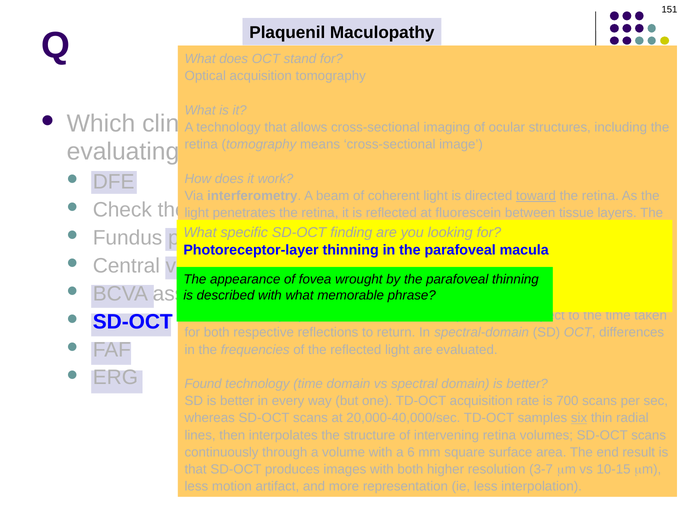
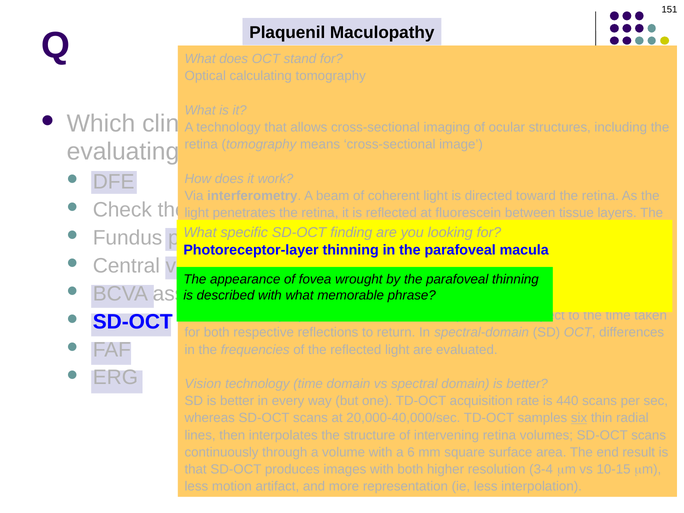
Optical acquisition: acquisition -> calculating (261, 76)
toward underline: present -> none (536, 196)
Found: Found -> Vision (203, 384)
700: 700 -> 440 (567, 401)
3-7: 3-7 -> 3-4 (541, 469)
